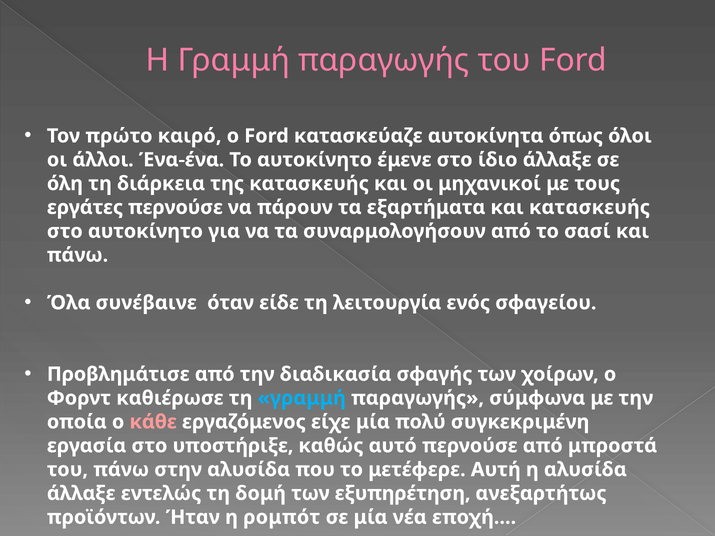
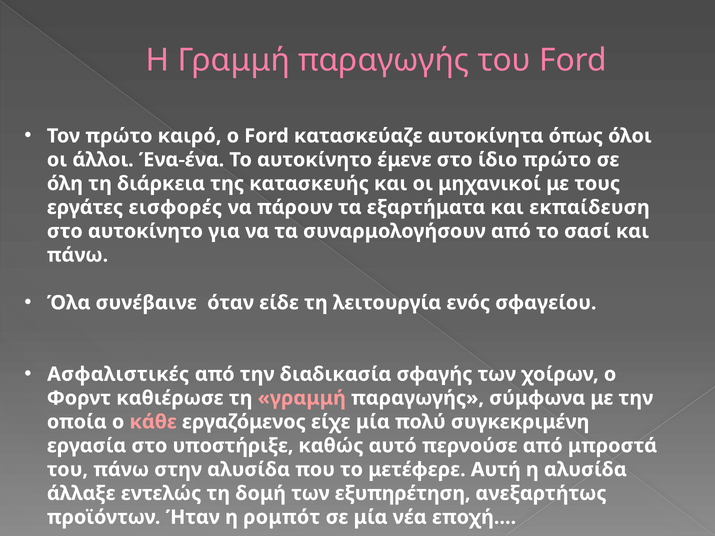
ίδιο άλλαξε: άλλαξε -> πρώτο (557, 160)
εργάτες περνούσε: περνούσε -> εισφορές (175, 208)
και κατασκευής: κατασκευής -> εκπαίδευση (589, 208)
Προβλημάτισε: Προβλημάτισε -> Ασφαλιστικές (118, 374)
γραμμή colour: light blue -> pink (302, 398)
